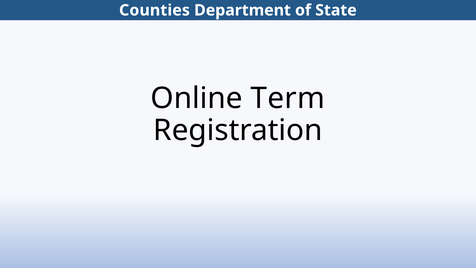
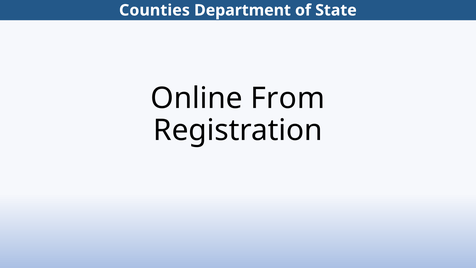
Term: Term -> From (288, 98)
